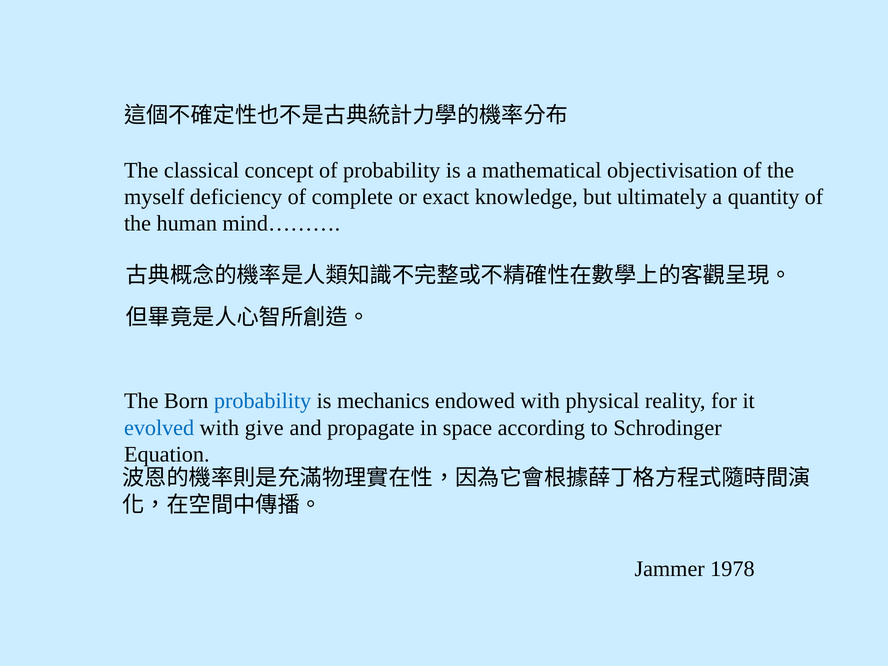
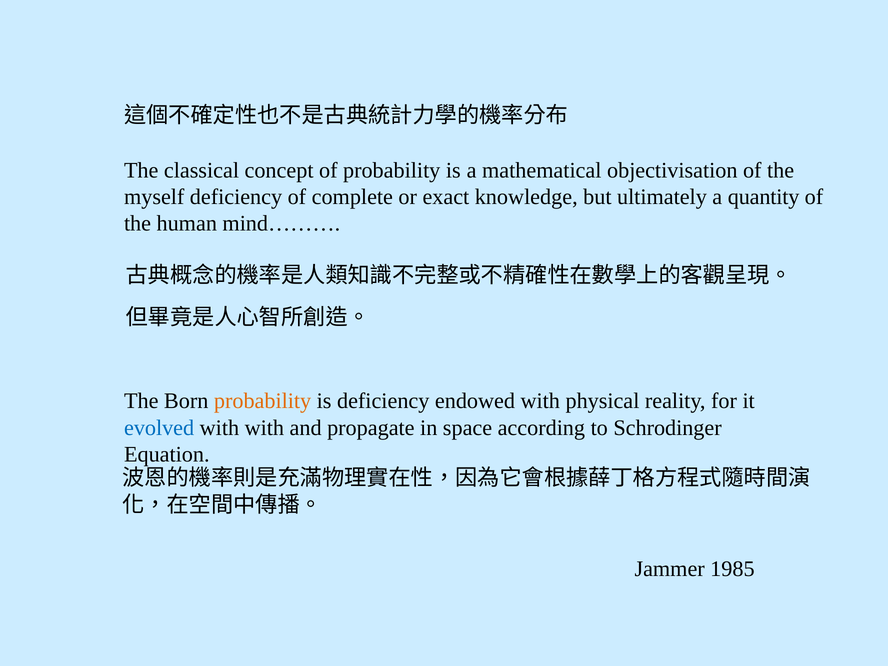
probability colour: blue -> orange (263, 401)
is mechanics: mechanics -> deficiency (383, 401)
with give: give -> with (264, 428)
1978: 1978 -> 1985 (732, 569)
